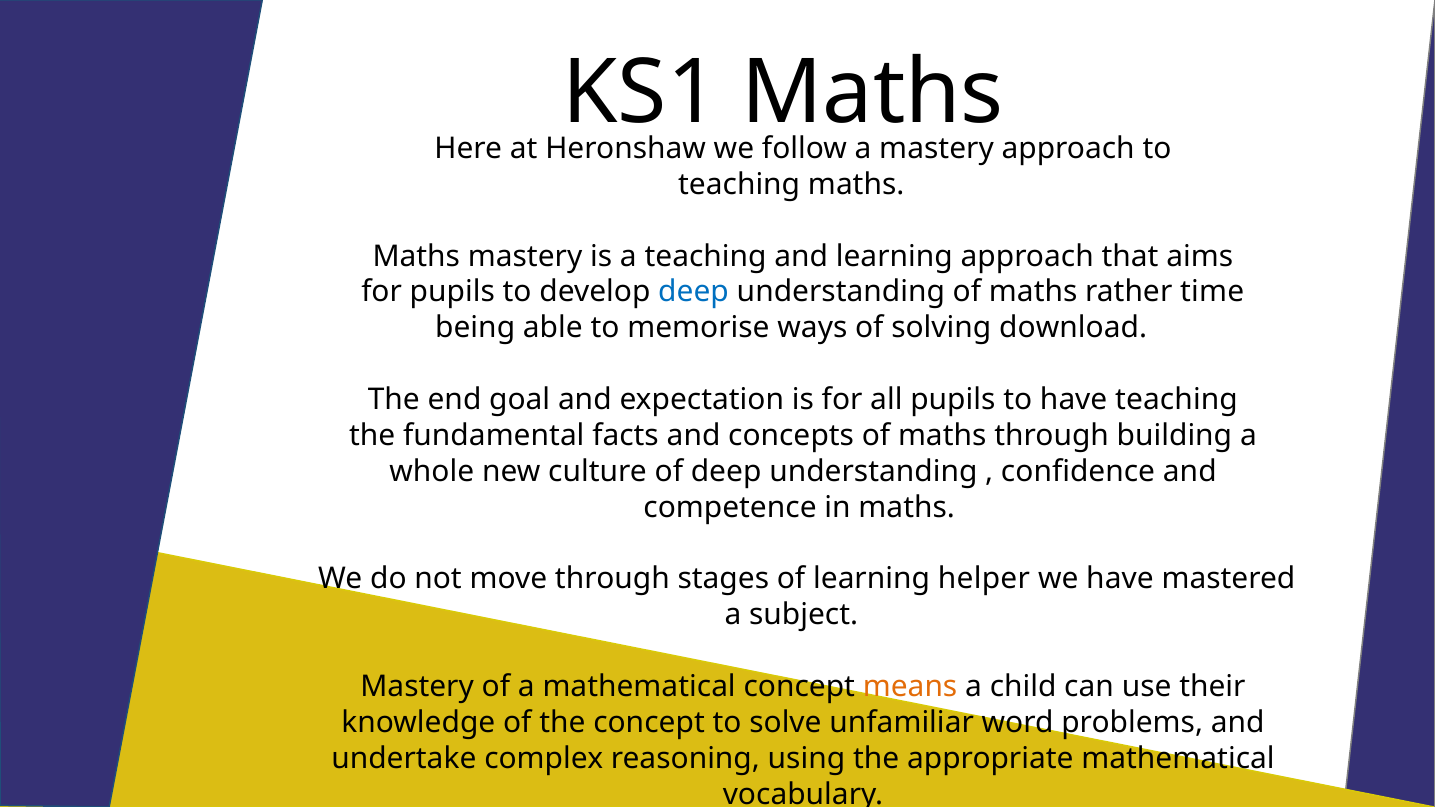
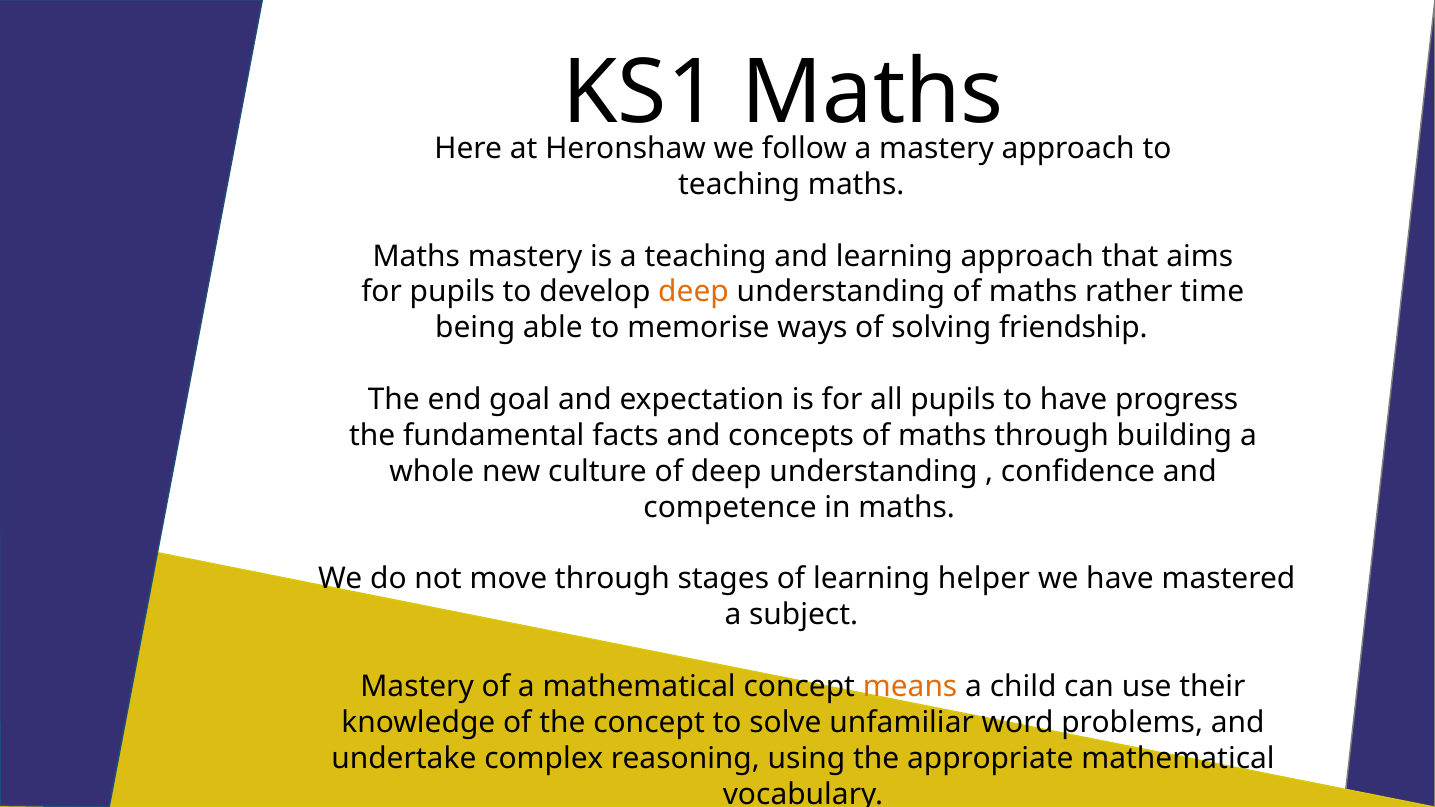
deep colour: blue -> orange (694, 292)
download: download -> friendship (1073, 328)
have teaching: teaching -> progress (1177, 400)
